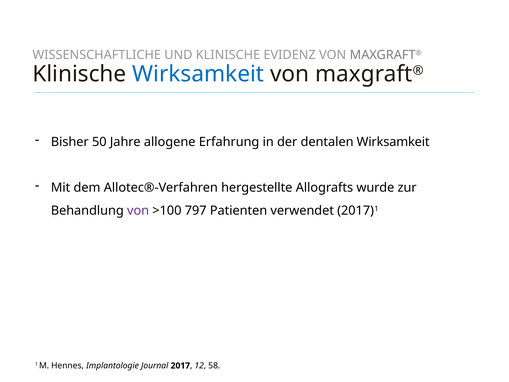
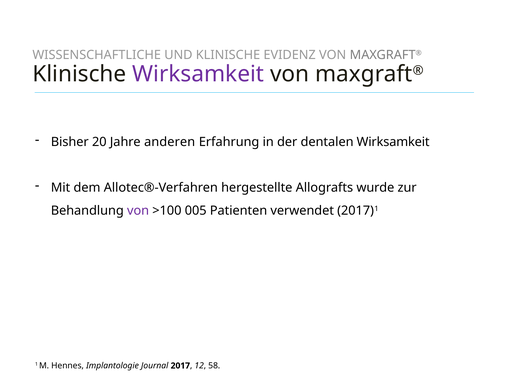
Wirksamkeit colour: blue -> purple (198, 74)
50: 50 -> 20 (99, 142)
allogene: allogene -> anderen (170, 142)
797: 797 -> 005 (196, 211)
